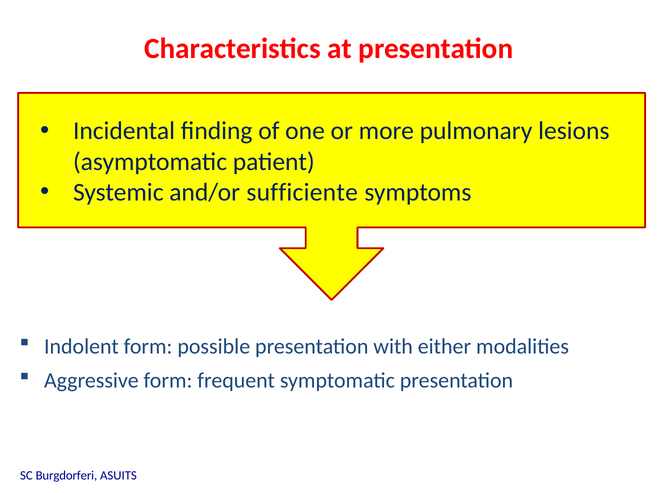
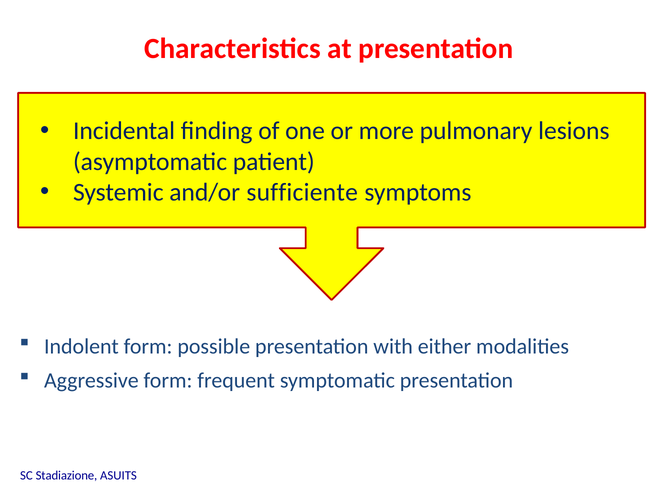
Burgdorferi: Burgdorferi -> Stadiazione (66, 476)
